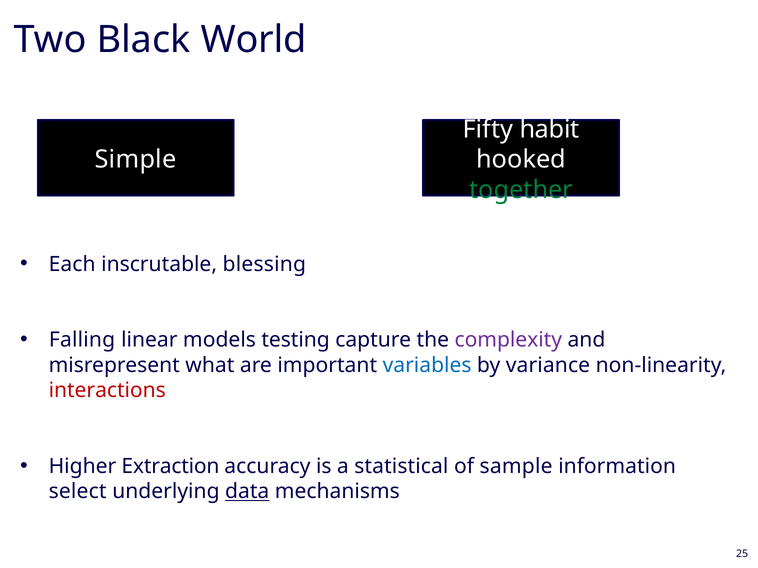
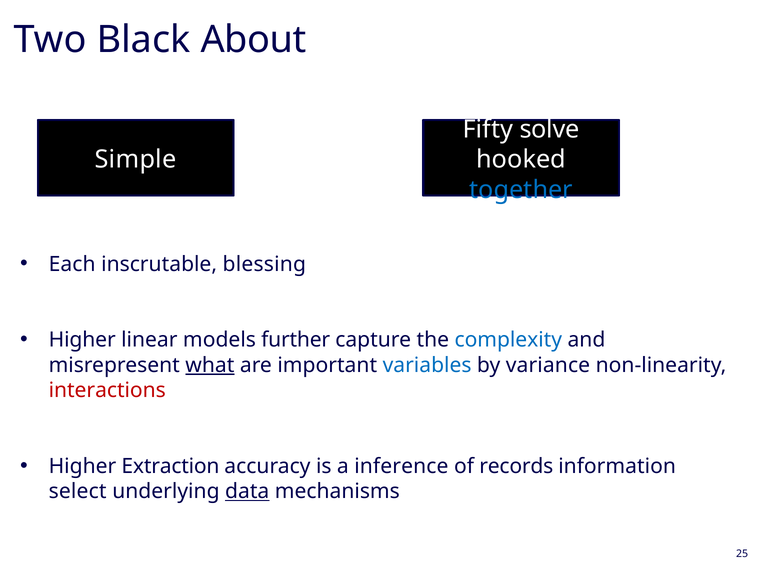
World: World -> About (254, 40)
habit: habit -> solve (550, 129)
together colour: green -> blue (521, 190)
Falling: Falling -> Higher (82, 340)
testing: testing -> further (296, 340)
complexity colour: purple -> blue (508, 340)
what underline: none -> present (210, 366)
statistical: statistical -> inference (401, 467)
sample: sample -> records (516, 467)
